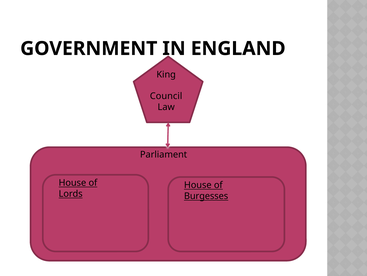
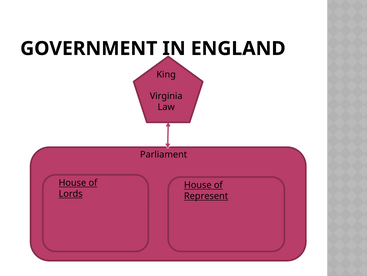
Council: Council -> Virginia (166, 96)
Burgesses: Burgesses -> Represent (206, 195)
